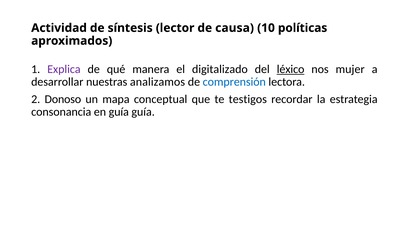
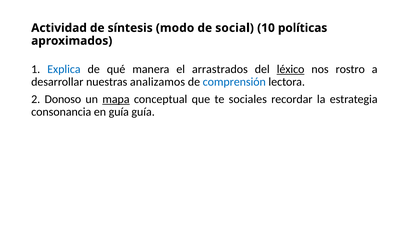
lector: lector -> modo (175, 28)
causa: causa -> social (235, 28)
Explica colour: purple -> blue (64, 69)
digitalizado: digitalizado -> arrastrados (220, 69)
mujer: mujer -> rostro (350, 69)
mapa underline: none -> present (116, 99)
testigos: testigos -> sociales (248, 99)
